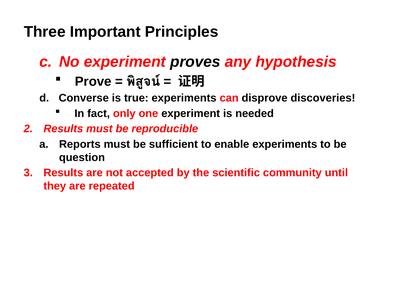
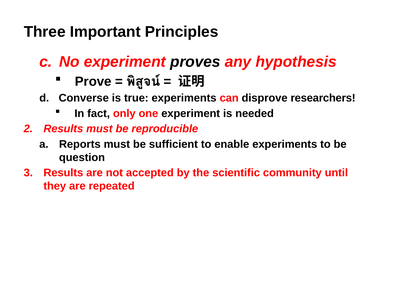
discoveries: discoveries -> researchers (323, 98)
